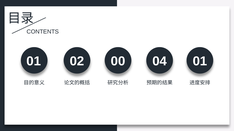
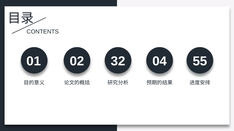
00: 00 -> 32 (118, 61)
04 01: 01 -> 55 (200, 61)
